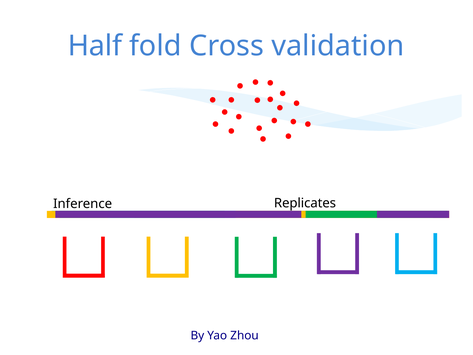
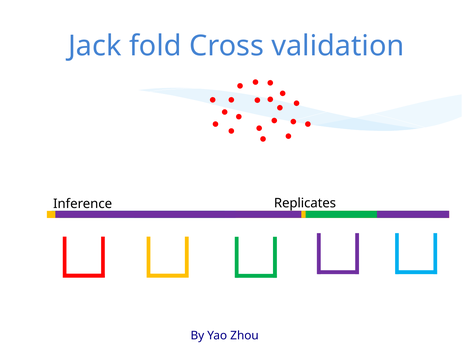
Half: Half -> Jack (95, 46)
